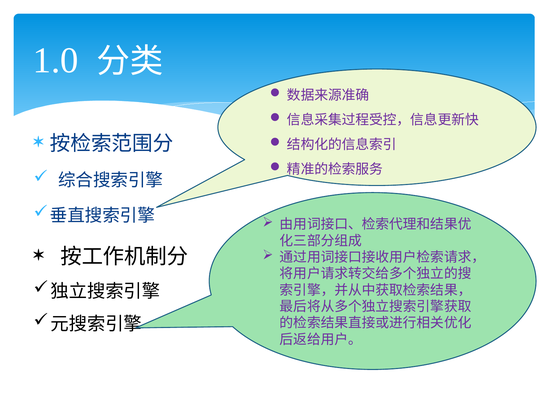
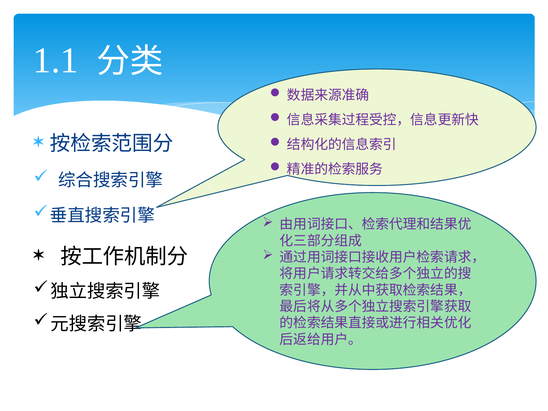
1.0: 1.0 -> 1.1 (56, 60)
